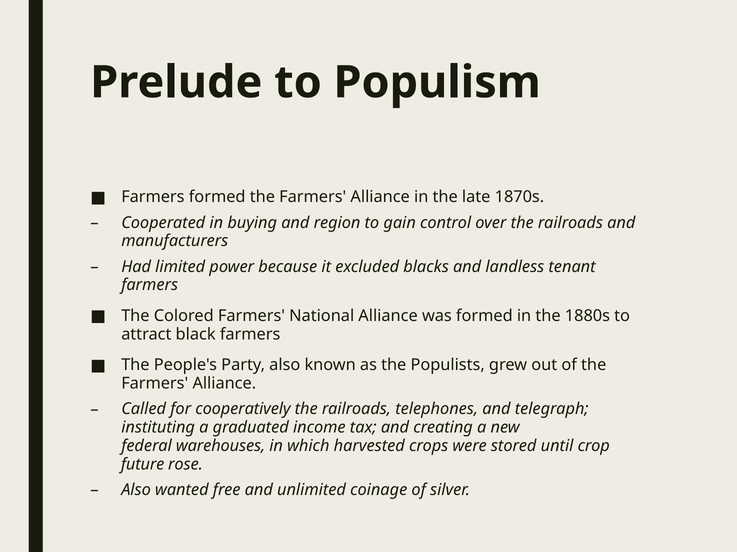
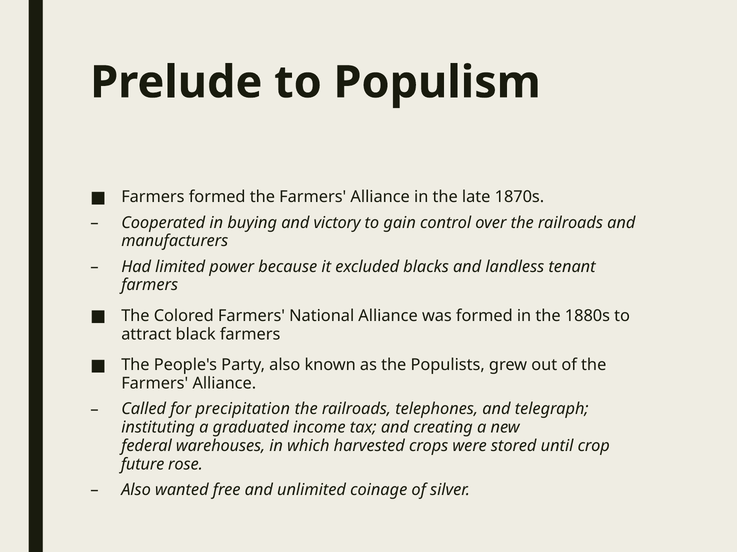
region: region -> victory (337, 223)
cooperatively: cooperatively -> precipitation (243, 409)
